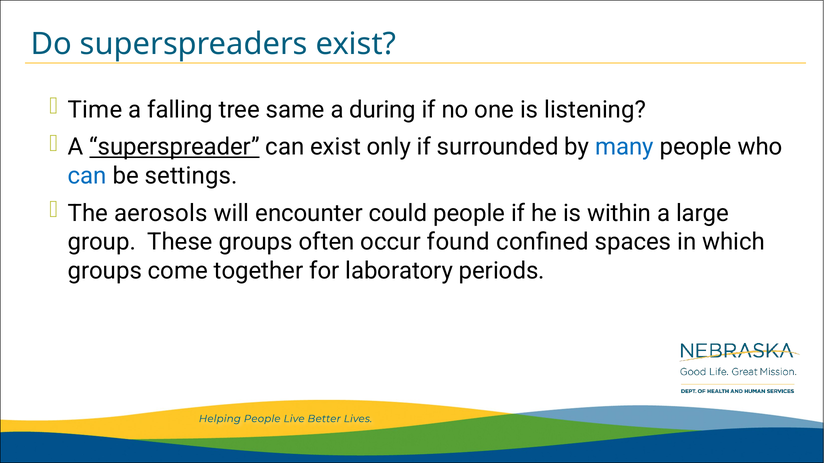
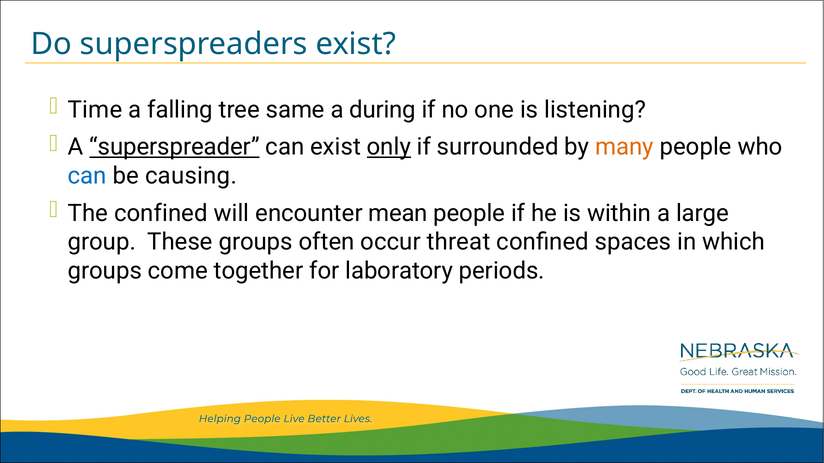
only underline: none -> present (389, 147)
many colour: blue -> orange (624, 147)
settings: settings -> causing (191, 176)
The aerosols: aerosols -> confined (161, 213)
could: could -> mean (398, 213)
found: found -> threat (459, 242)
